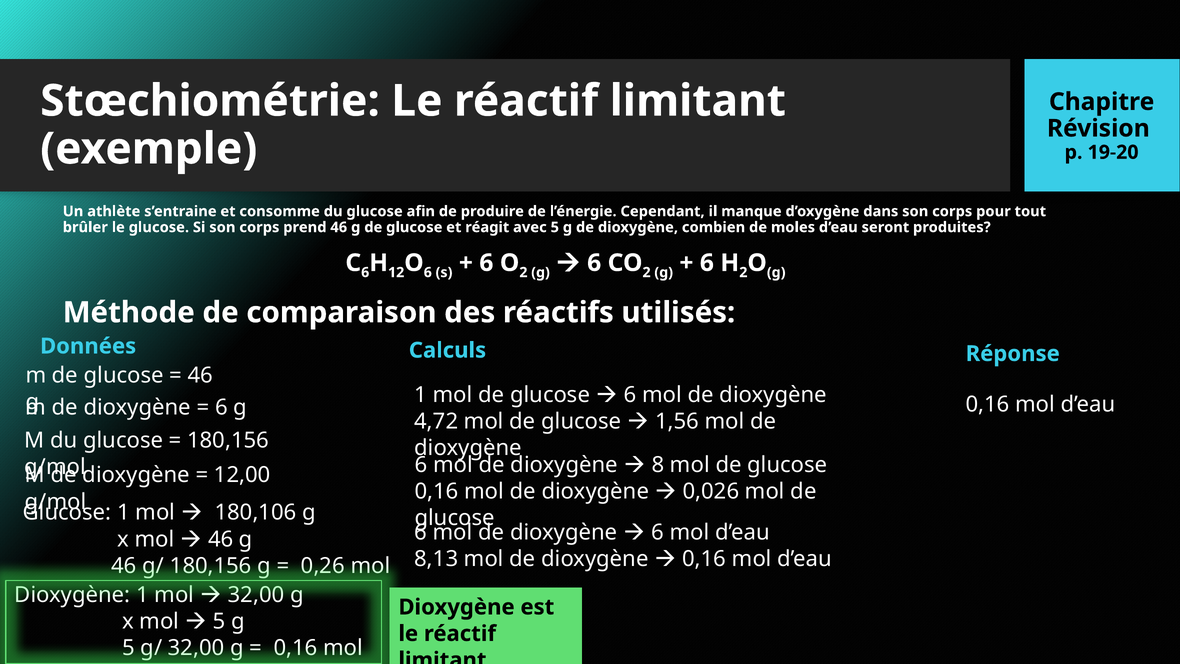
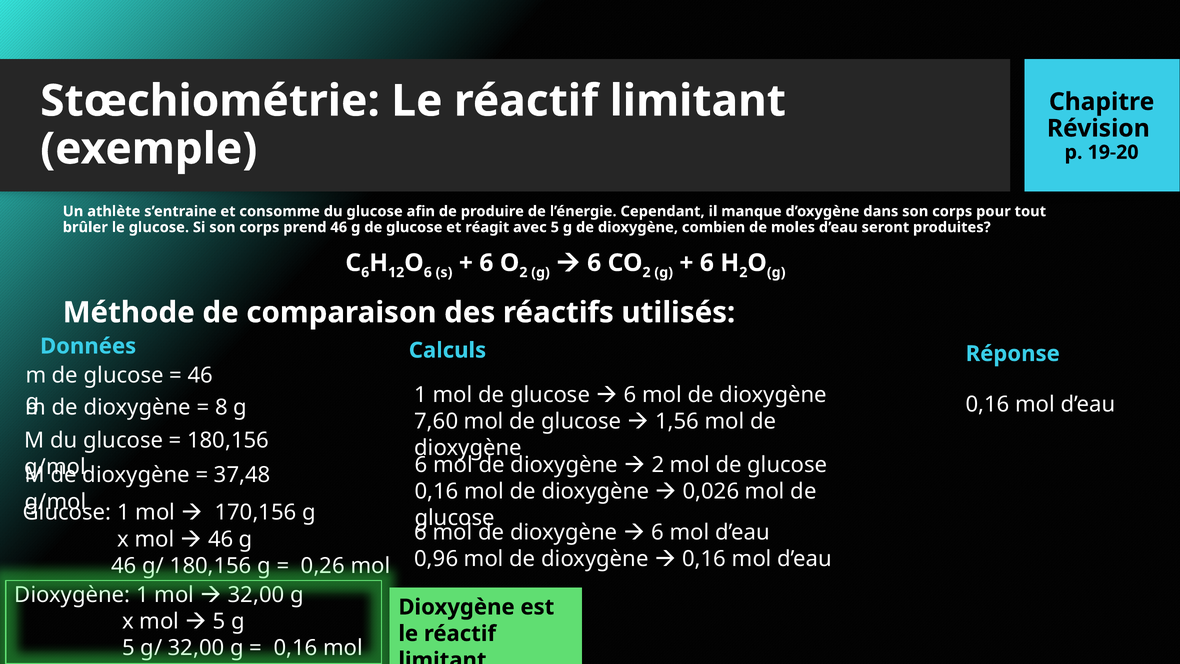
6: 6 -> 8 (221, 407)
4,72: 4,72 -> 7,60 (436, 421)
8: 8 -> 2 (658, 465)
12,00: 12,00 -> 37,48 (242, 475)
180,106: 180,106 -> 170,156 (256, 512)
8,13: 8,13 -> 0,96 (436, 559)
